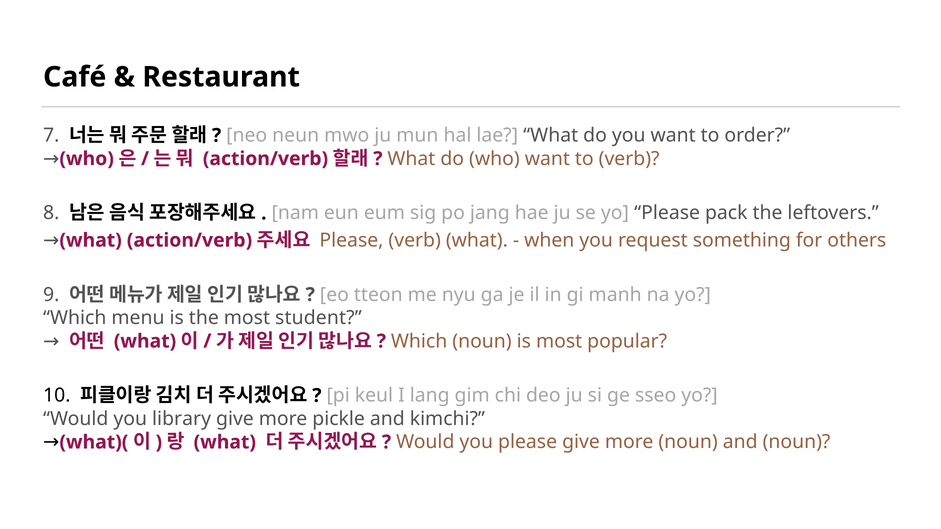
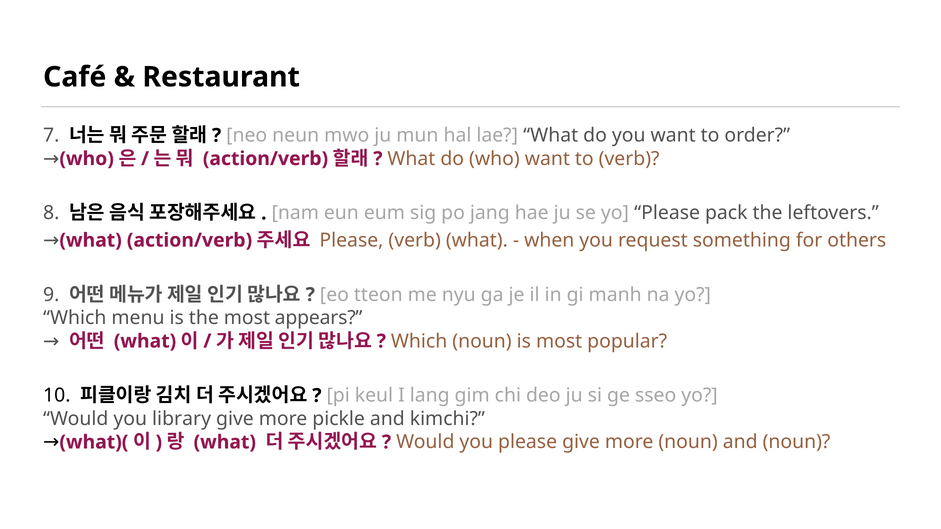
student: student -> appears (319, 318)
